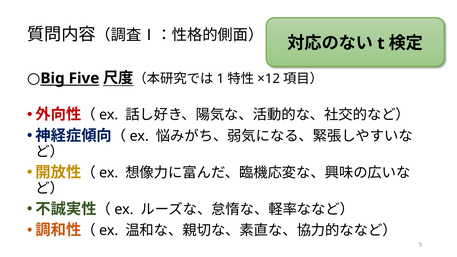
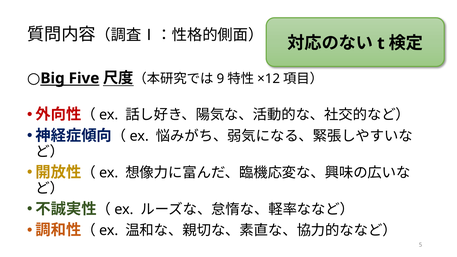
1: 1 -> 9 (220, 79)
